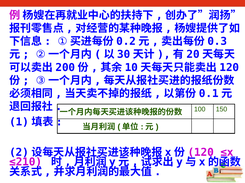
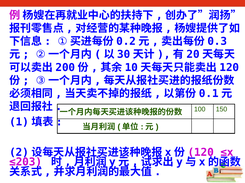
≤210: ≤210 -> ≤203 (26, 163)
